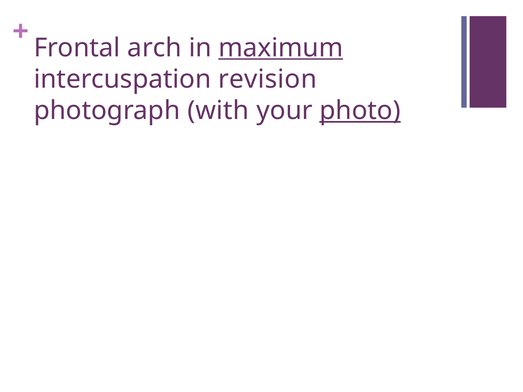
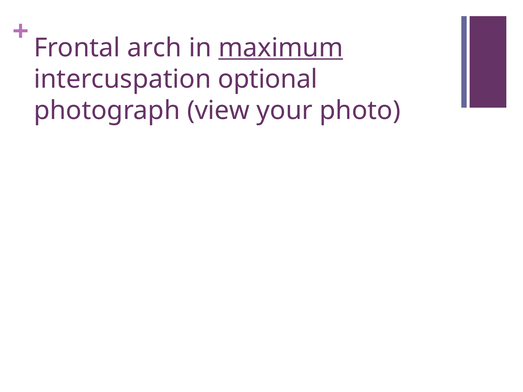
revision: revision -> optional (268, 79)
with: with -> view (218, 111)
photo underline: present -> none (360, 111)
